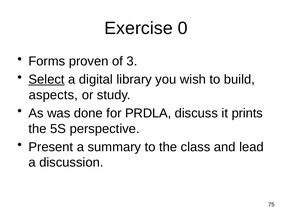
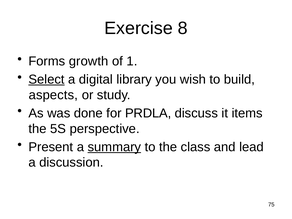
0: 0 -> 8 (183, 28)
proven: proven -> growth (89, 61)
3: 3 -> 1 (132, 61)
prints: prints -> items (247, 113)
summary underline: none -> present (114, 147)
